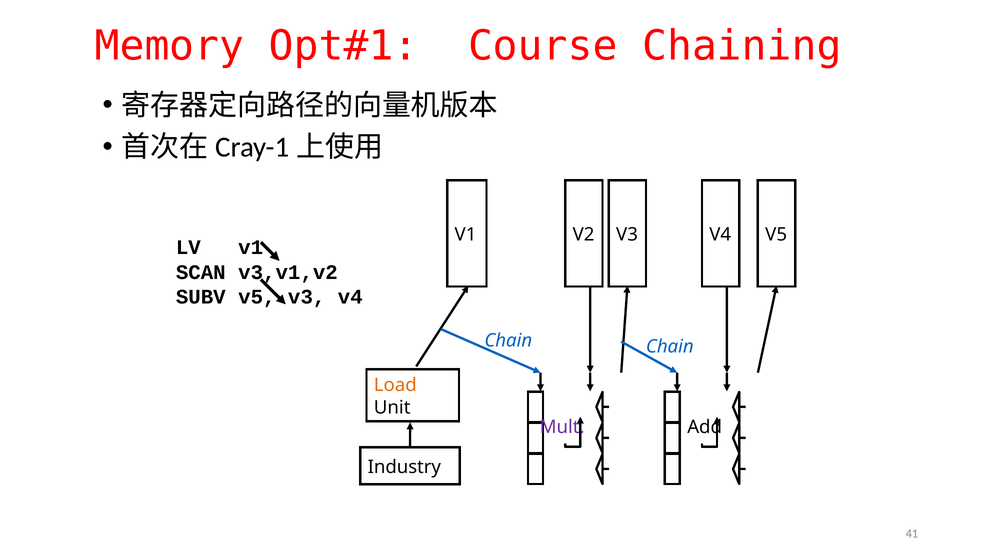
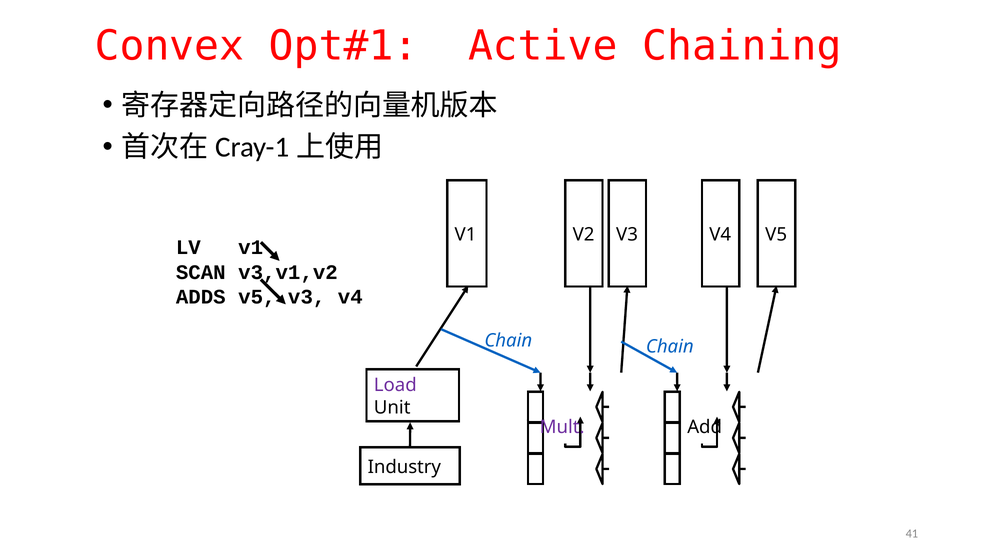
Memory: Memory -> Convex (169, 46)
Course: Course -> Active (543, 46)
SUBV: SUBV -> ADDS (201, 297)
Load colour: orange -> purple (395, 385)
